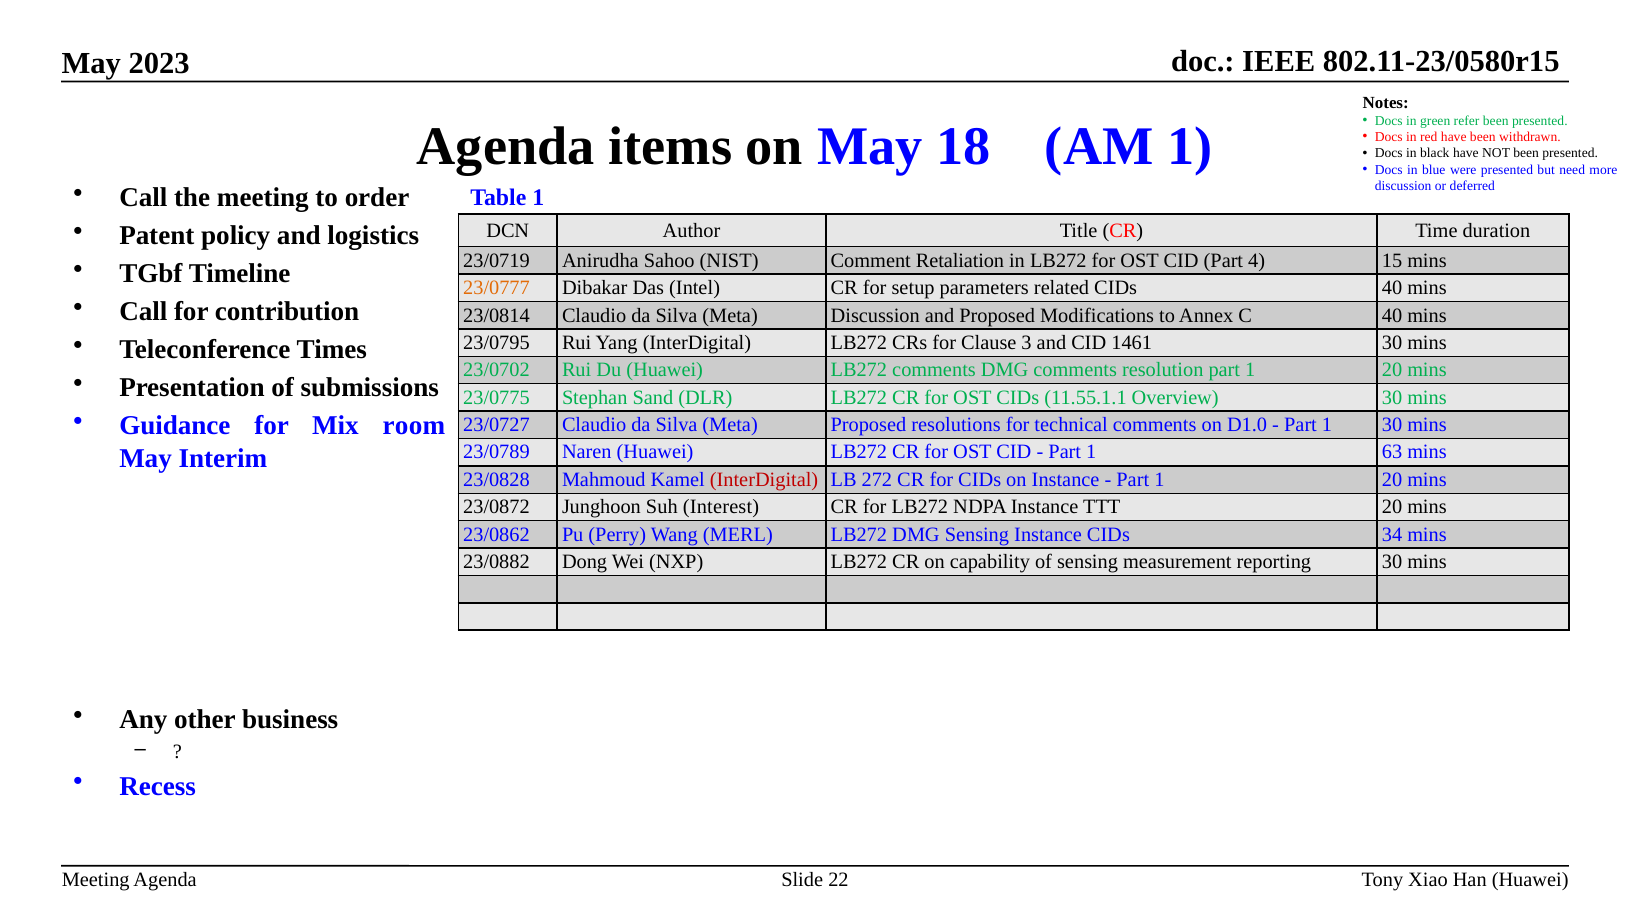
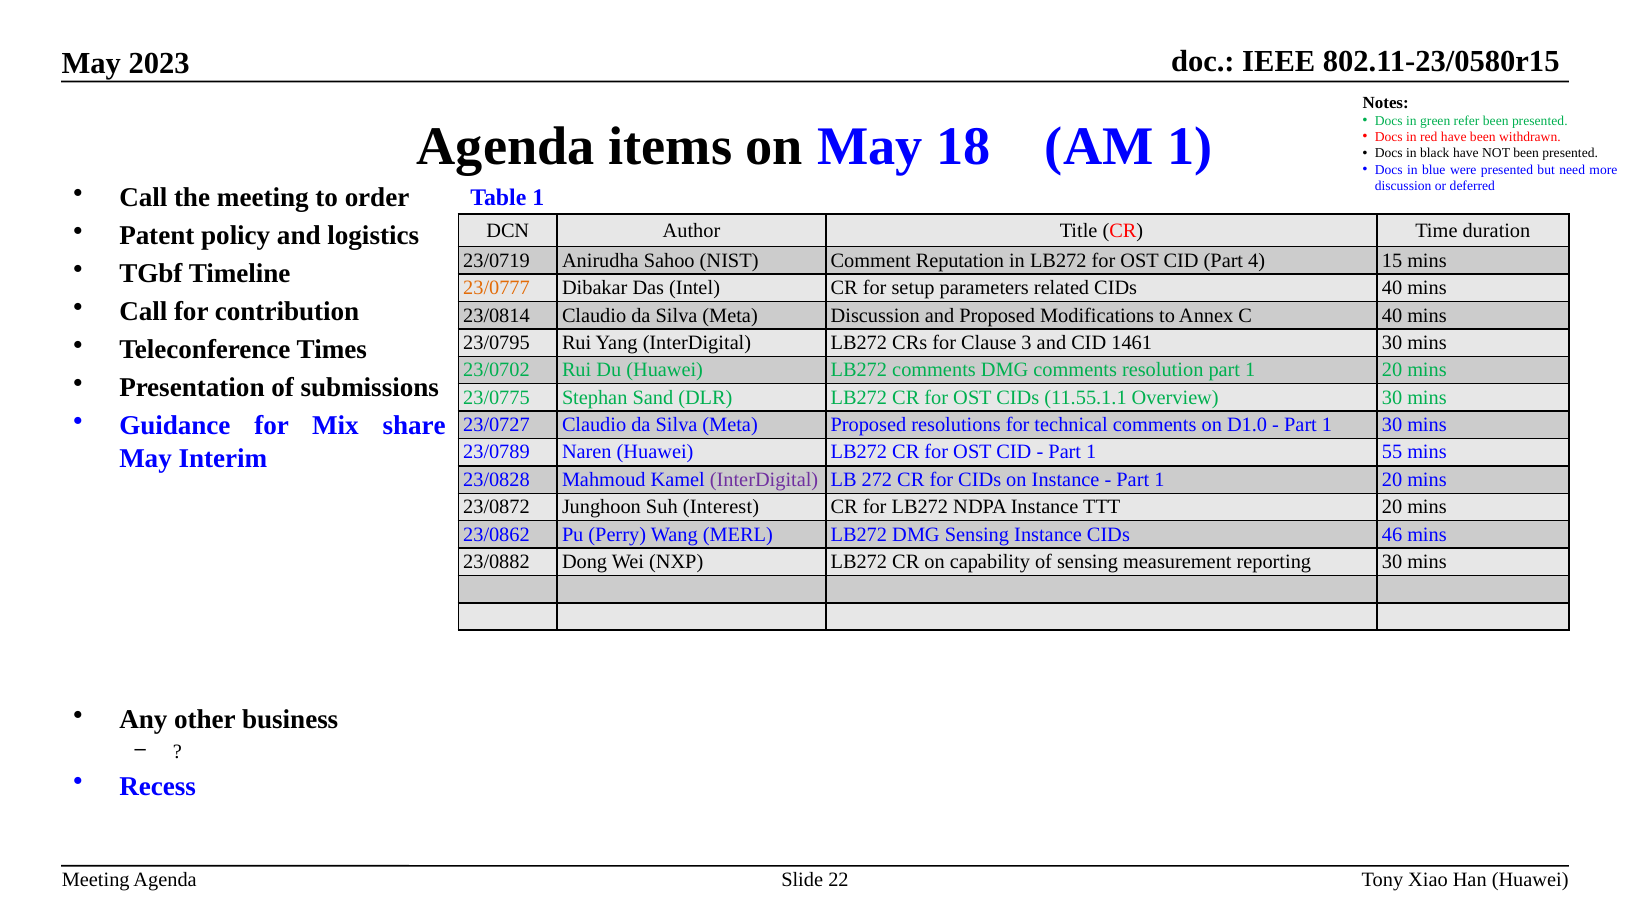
Retaliation: Retaliation -> Reputation (960, 260)
room: room -> share (414, 426)
63: 63 -> 55 (1392, 452)
InterDigital colour: red -> purple (764, 480)
34: 34 -> 46 (1392, 534)
